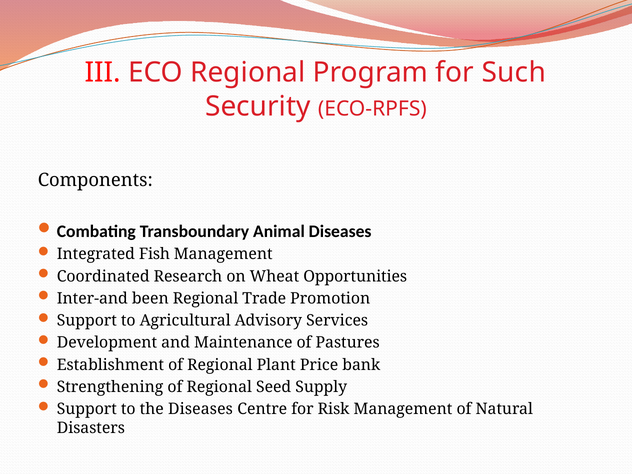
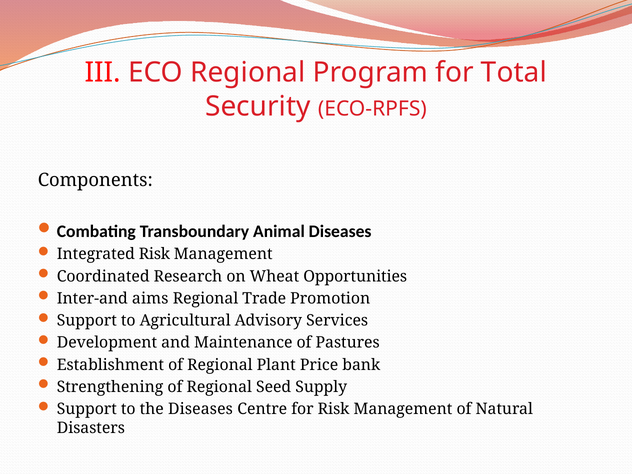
Such: Such -> Total (514, 72)
Integrated Fish: Fish -> Risk (154, 254)
been: been -> aims (150, 299)
